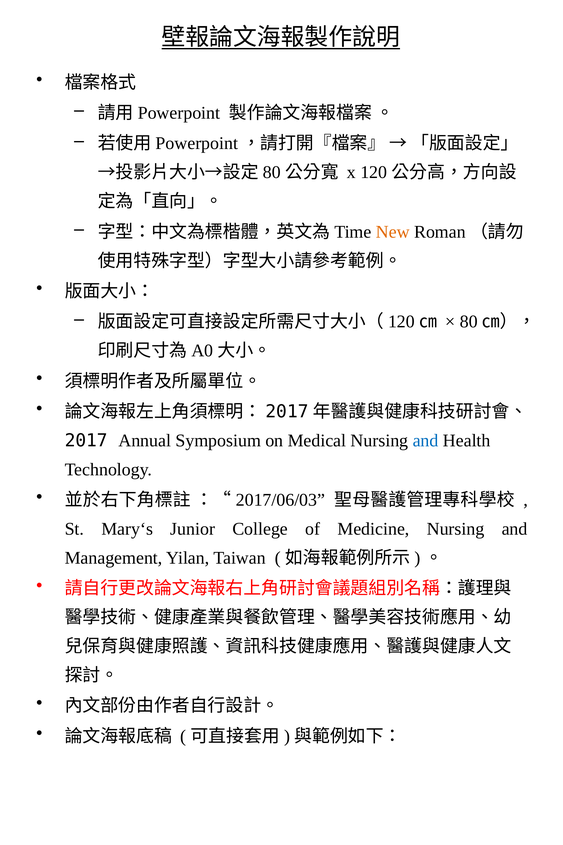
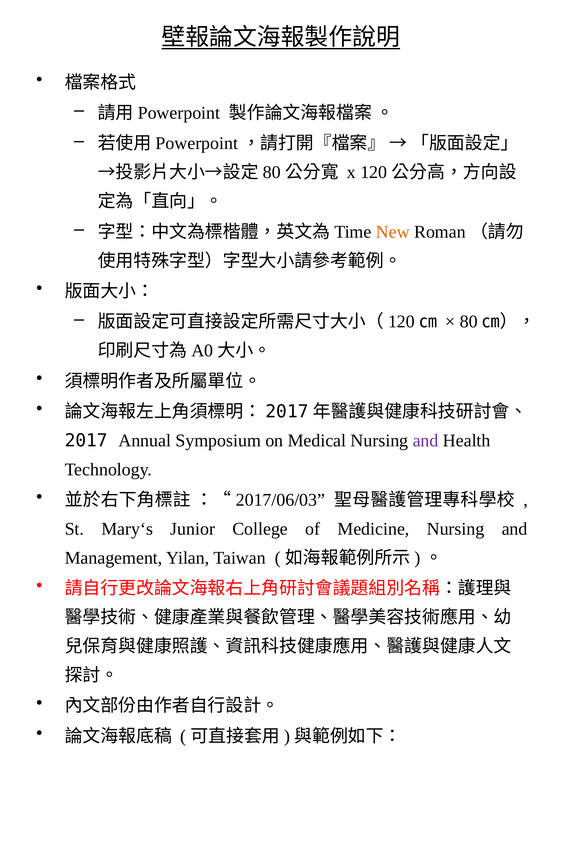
and colour: blue -> purple (426, 440)
